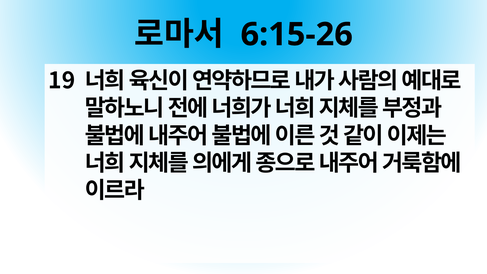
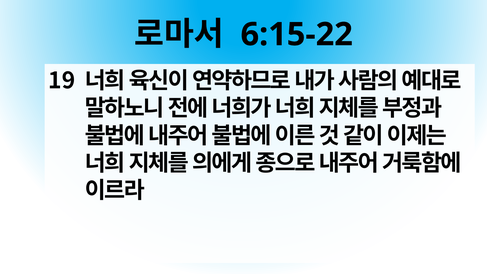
6:15-26: 6:15-26 -> 6:15-22 (297, 34)
